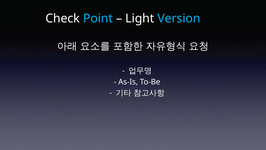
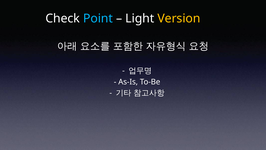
Version colour: light blue -> yellow (179, 18)
